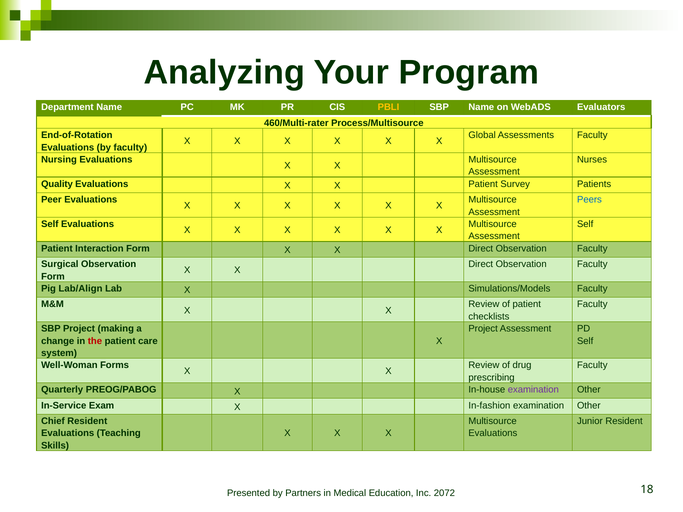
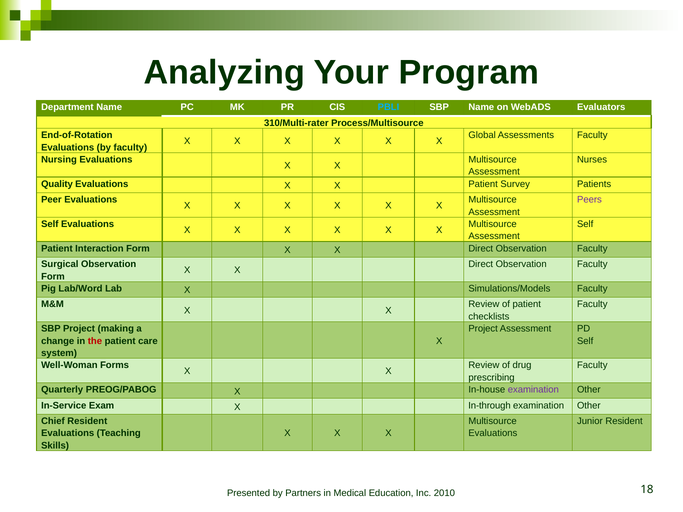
PBLI colour: yellow -> light blue (388, 107)
460/Multi-rater: 460/Multi-rater -> 310/Multi-rater (296, 123)
Peers colour: blue -> purple (589, 200)
Lab/Align: Lab/Align -> Lab/Word (81, 289)
In-fashion: In-fashion -> In-through (489, 406)
2072: 2072 -> 2010 (444, 494)
